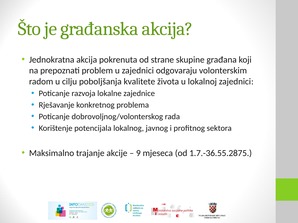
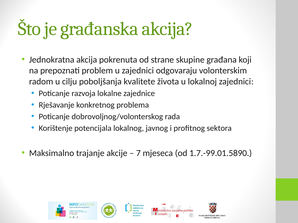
9: 9 -> 7 (138, 153)
1.7.-36.55.2875: 1.7.-36.55.2875 -> 1.7.-99.01.5890 (221, 153)
